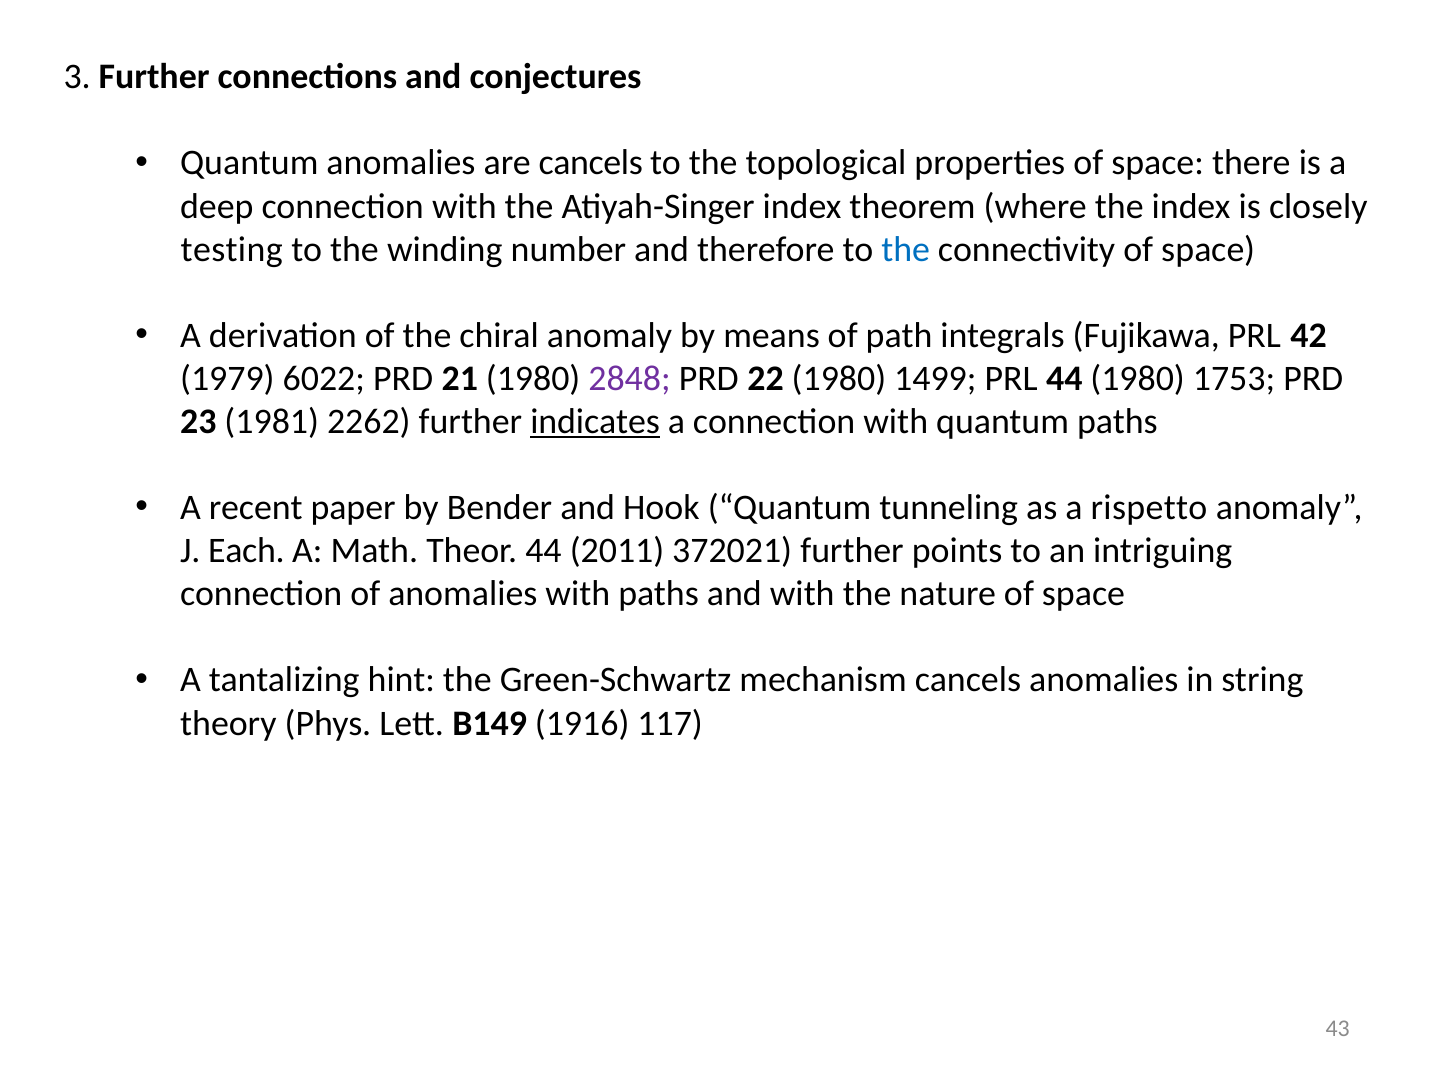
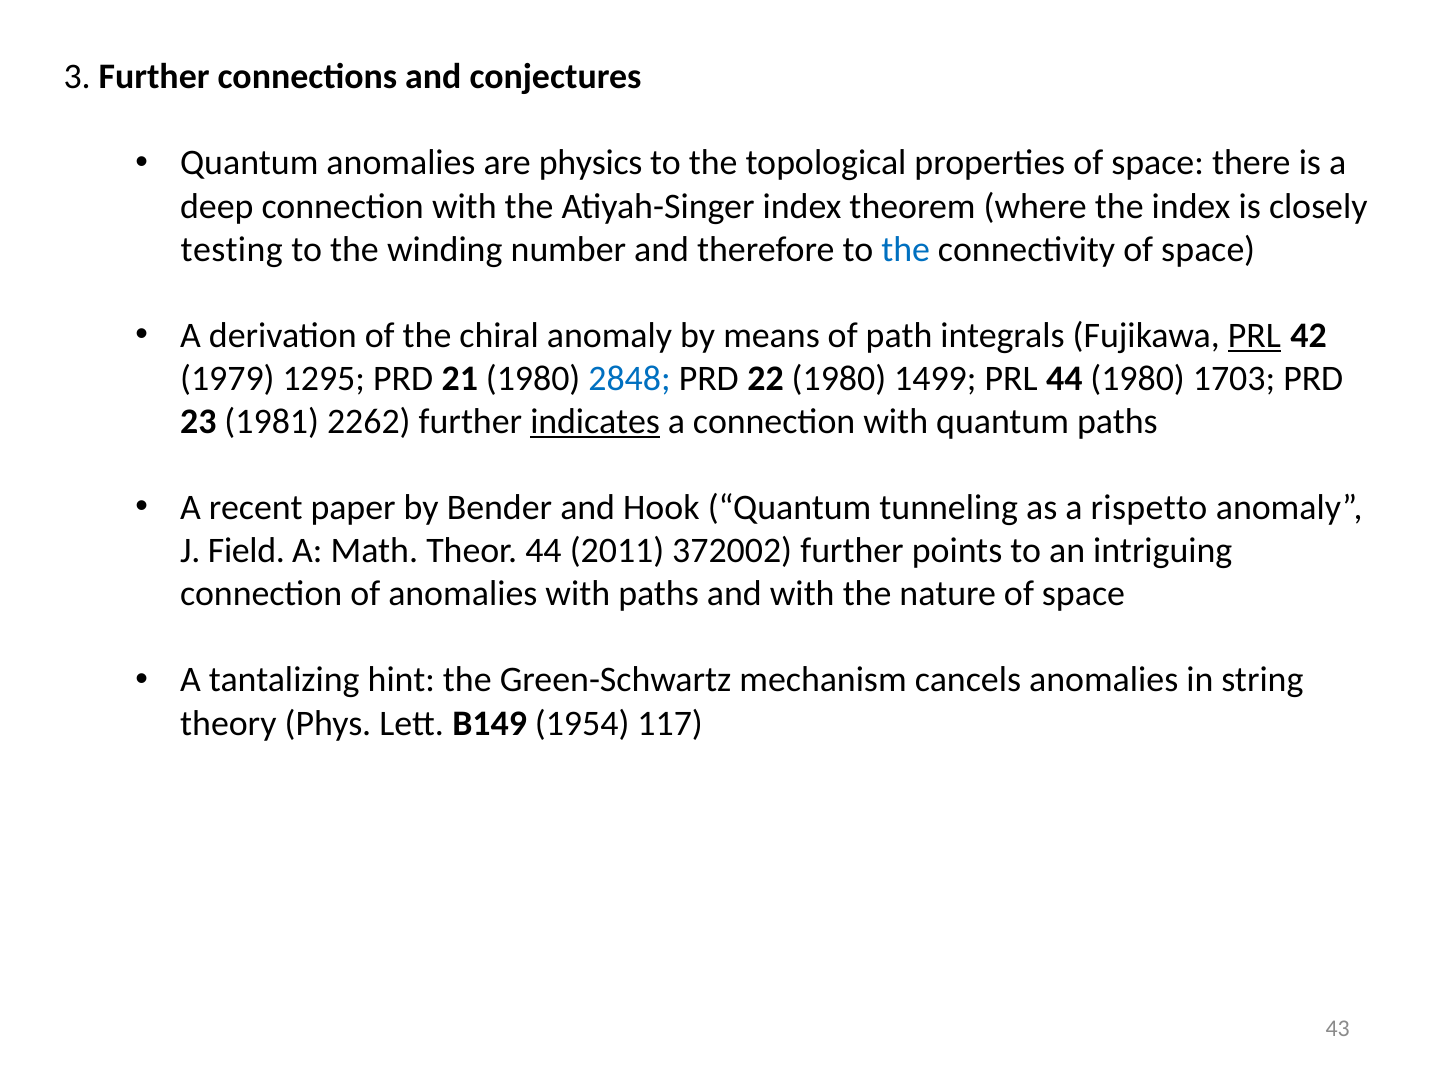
are cancels: cancels -> physics (591, 163)
PRL underline: none -> present (1254, 335)
6022: 6022 -> 1295 (324, 379)
2848 colour: purple -> blue (630, 379)
1753: 1753 -> 1703 (1234, 379)
Each: Each -> Field (246, 551)
372021: 372021 -> 372002 (732, 551)
1916: 1916 -> 1954 (582, 723)
